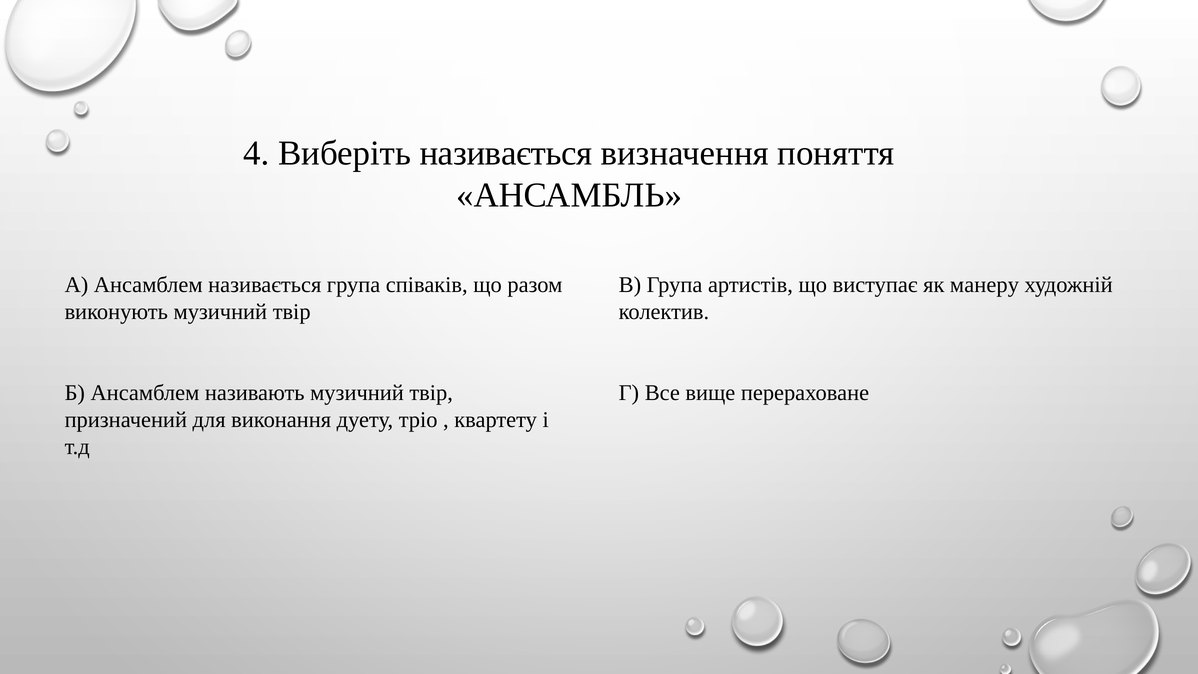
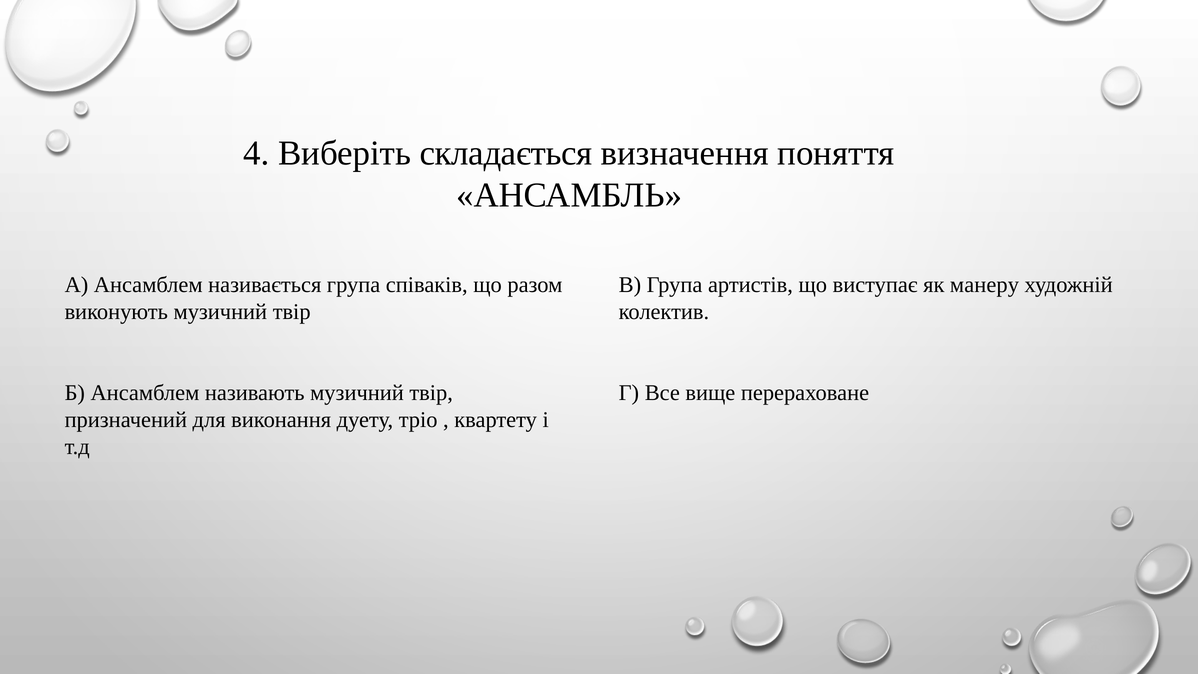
Виберіть називається: називається -> складається (506, 153)
